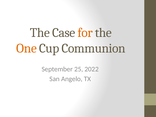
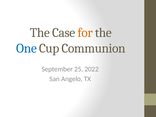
One colour: orange -> blue (26, 48)
